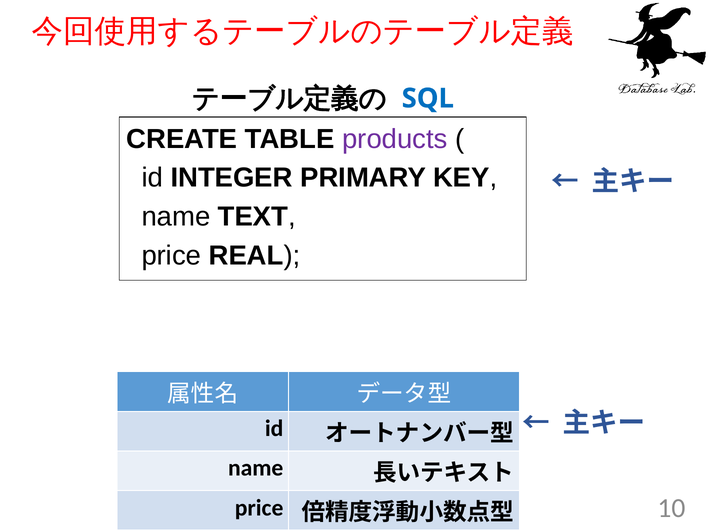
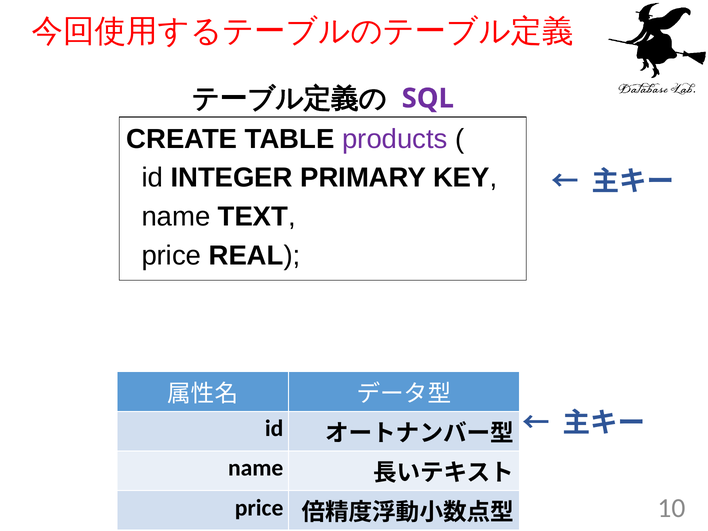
SQL colour: blue -> purple (428, 98)
